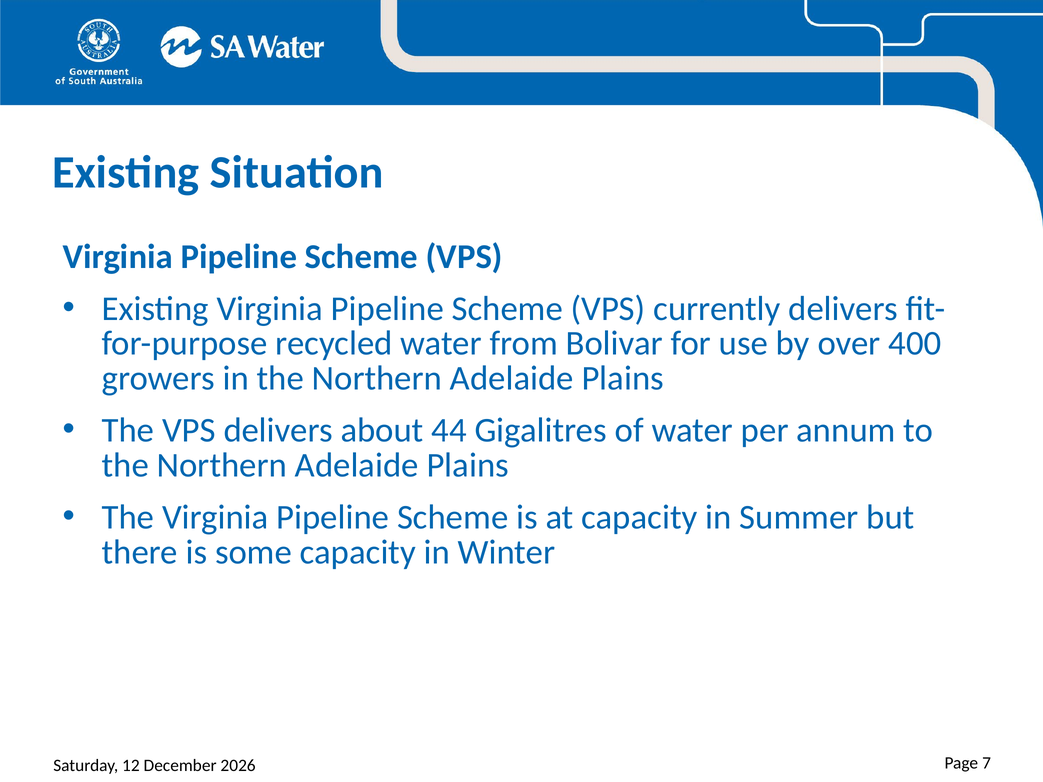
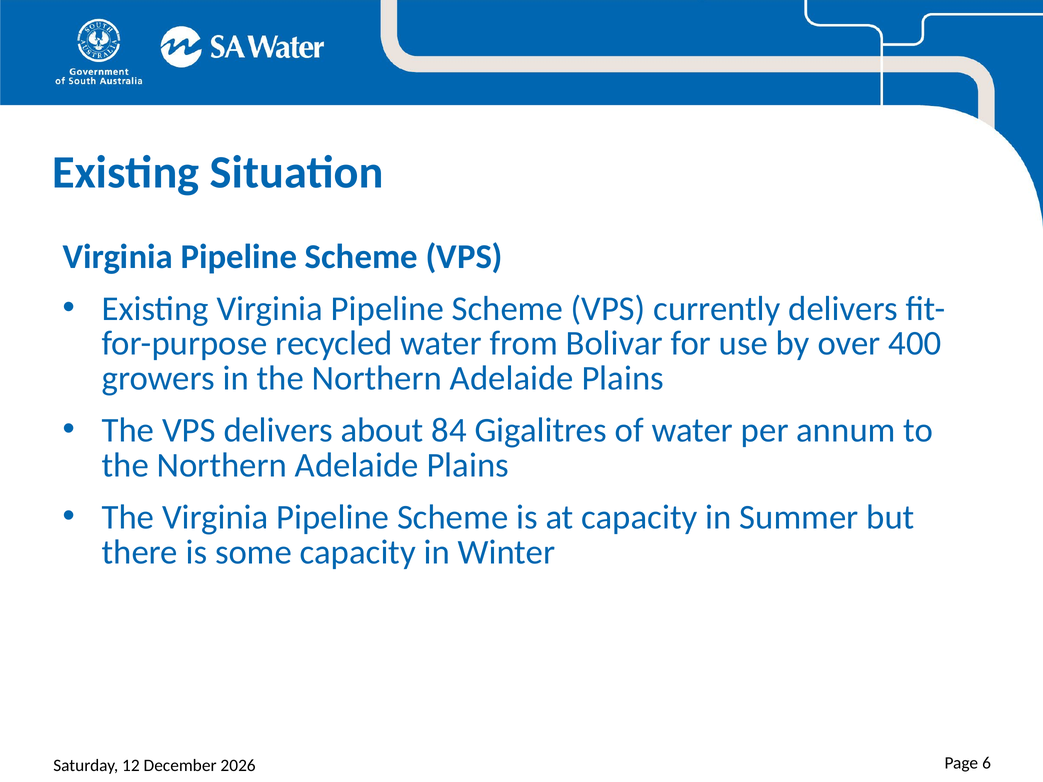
44: 44 -> 84 (449, 431)
7: 7 -> 6 (987, 763)
